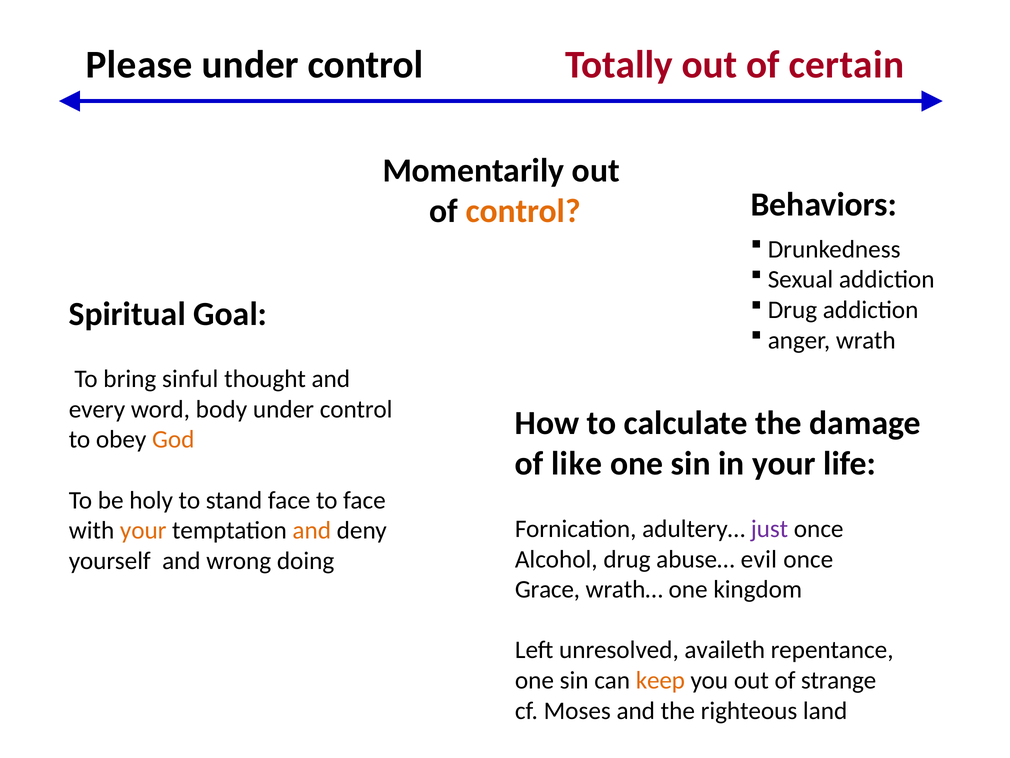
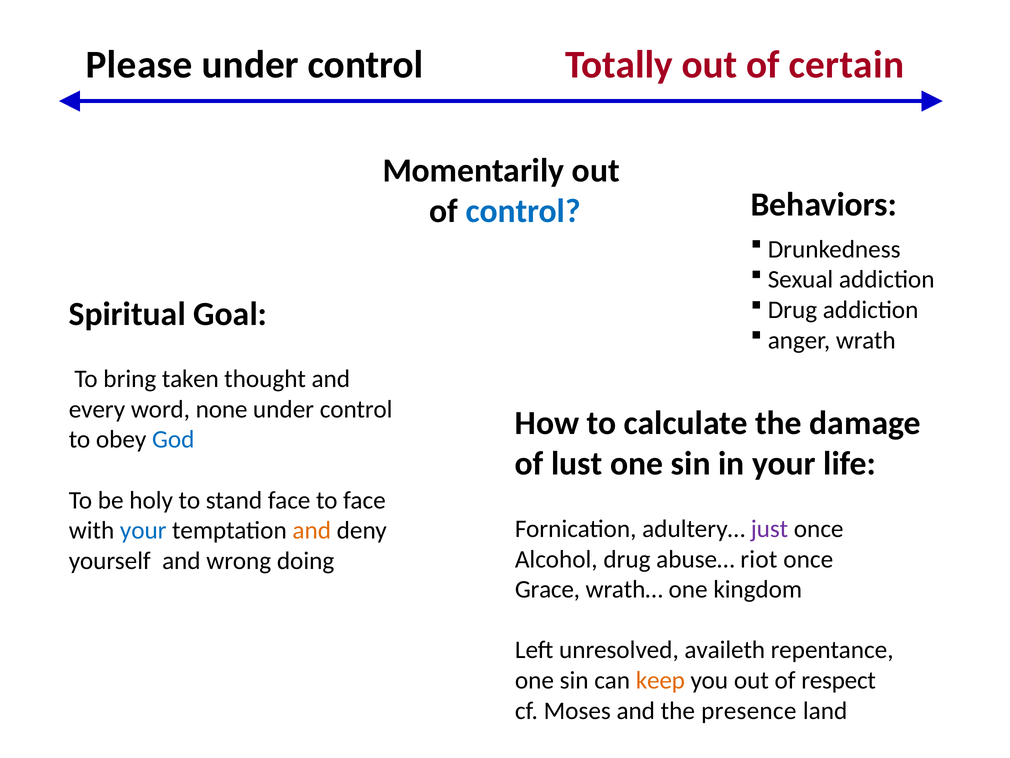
control colour: orange -> blue (523, 211)
sinful: sinful -> taken (190, 379)
body: body -> none (222, 409)
God colour: orange -> blue (173, 439)
like: like -> lust (577, 463)
your colour: orange -> blue (143, 530)
evil: evil -> riot (759, 559)
strange: strange -> respect (839, 680)
righteous: righteous -> presence (749, 710)
